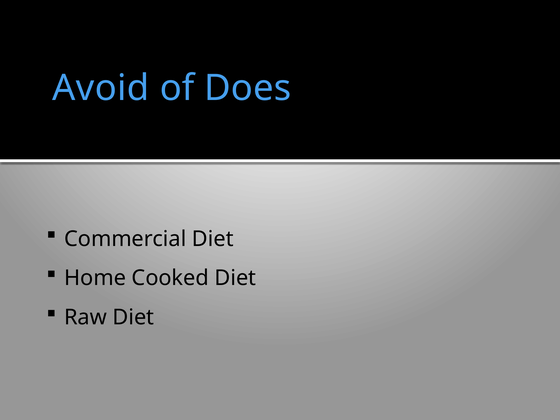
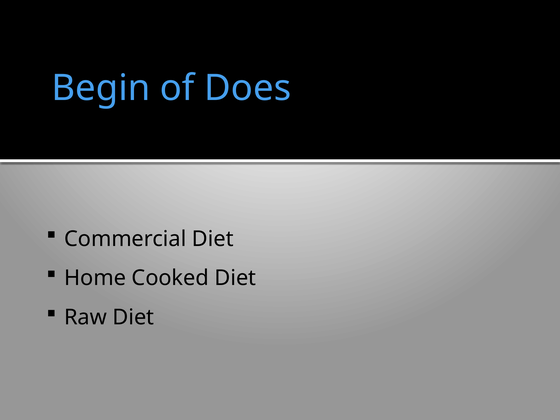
Avoid: Avoid -> Begin (101, 88)
